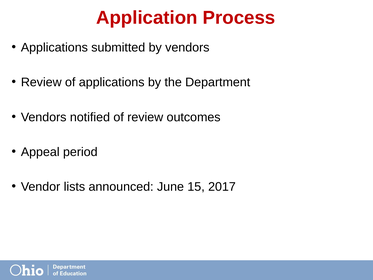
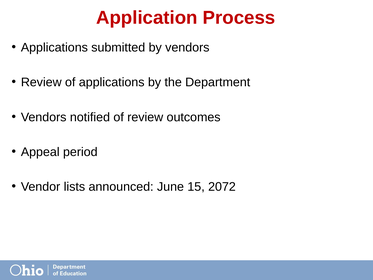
2017: 2017 -> 2072 (222, 187)
